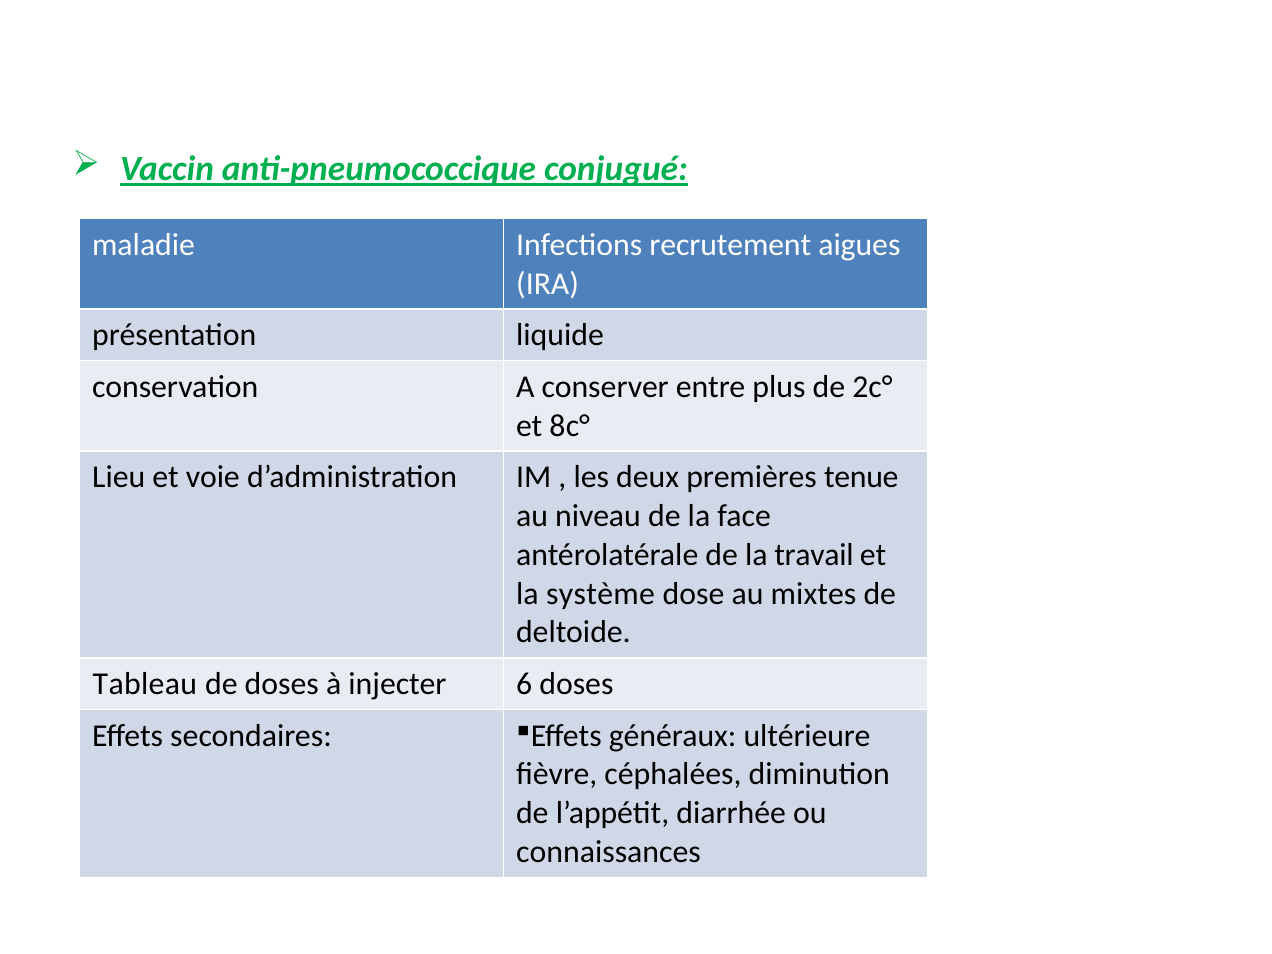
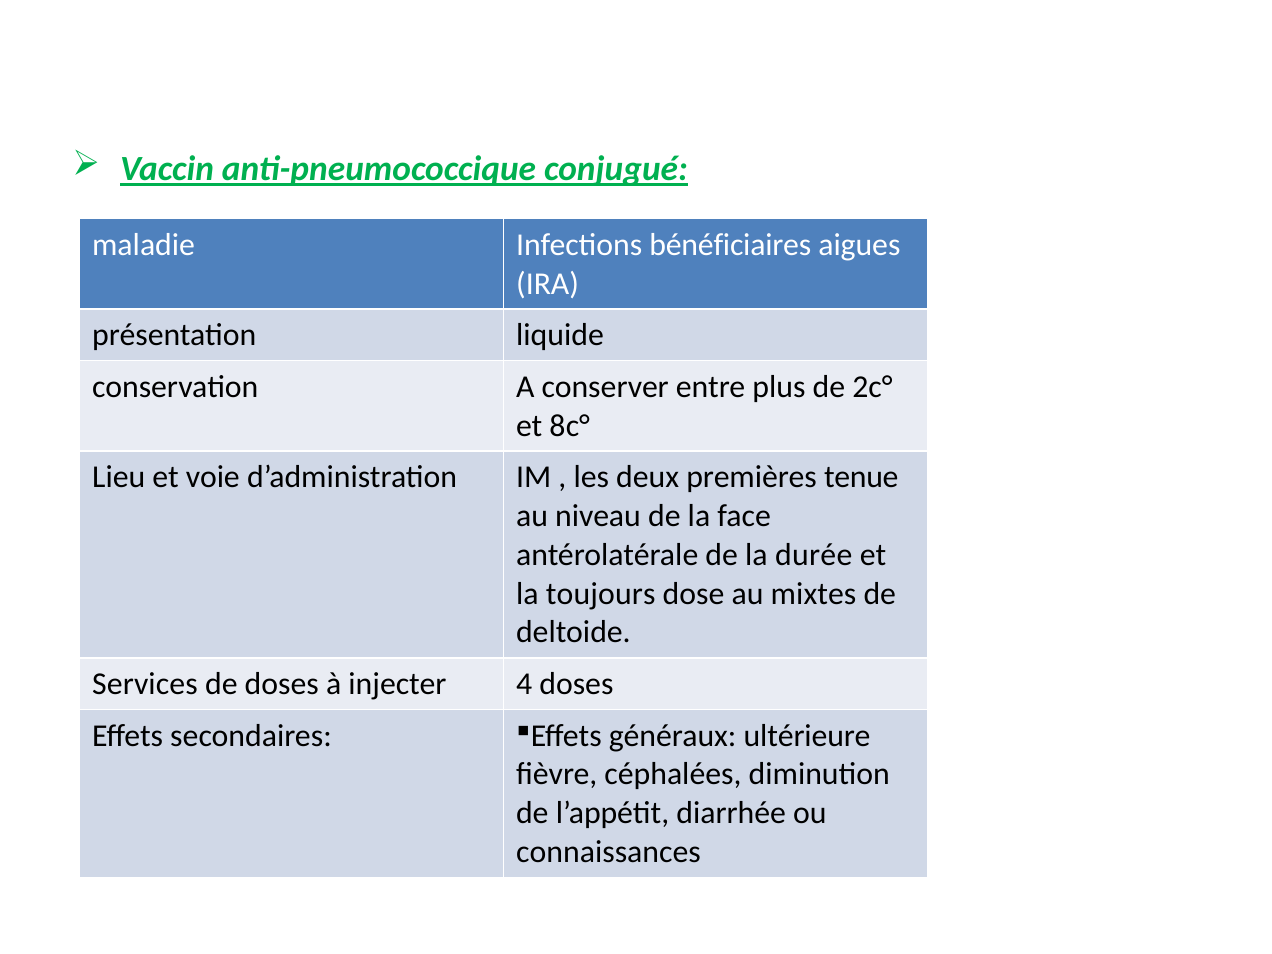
recrutement: recrutement -> bénéficiaires (730, 245)
travail: travail -> durée (814, 555)
système: système -> toujours (601, 594)
Tableau: Tableau -> Services (145, 684)
6: 6 -> 4 (524, 684)
